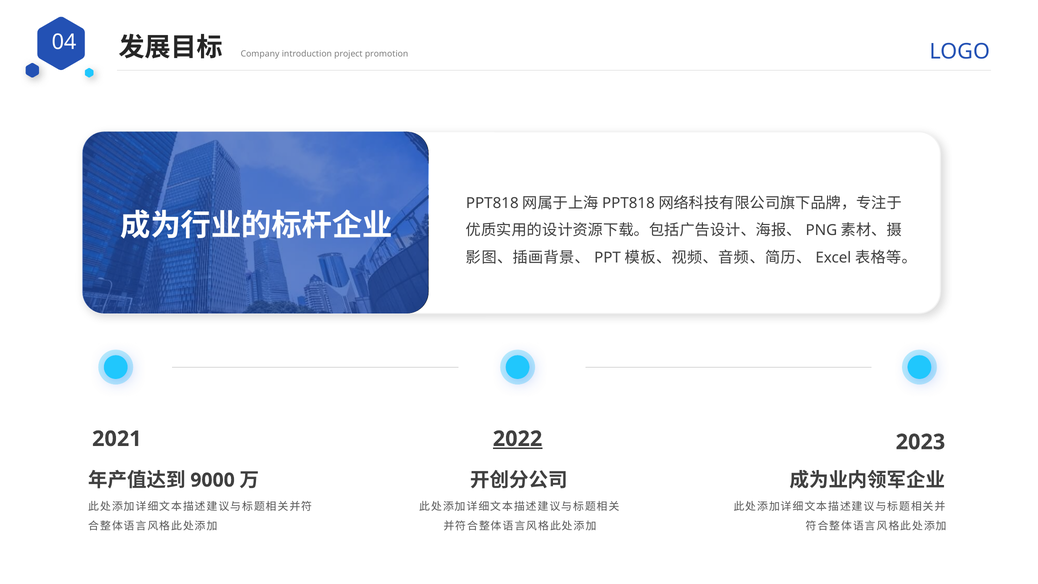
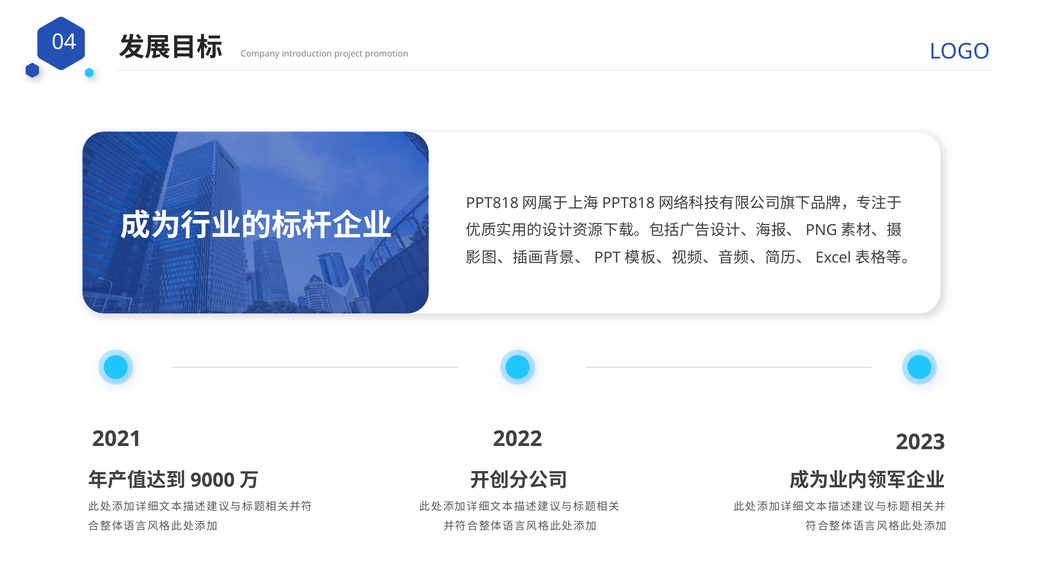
2022 underline: present -> none (518, 439)
